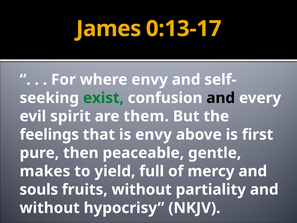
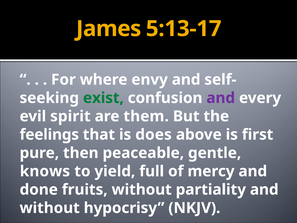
0:13-17: 0:13-17 -> 5:13-17 (184, 29)
and colour: black -> purple (221, 98)
is envy: envy -> does (154, 134)
makes: makes -> knows (45, 171)
souls: souls -> done (39, 189)
